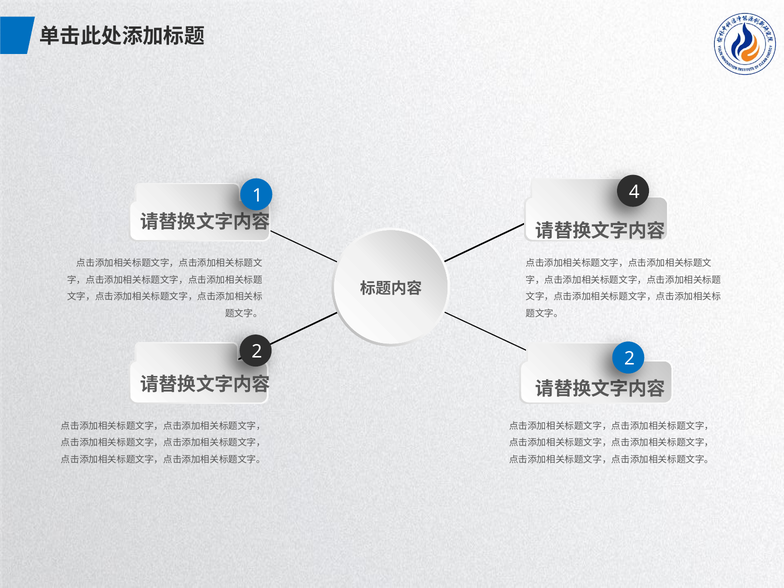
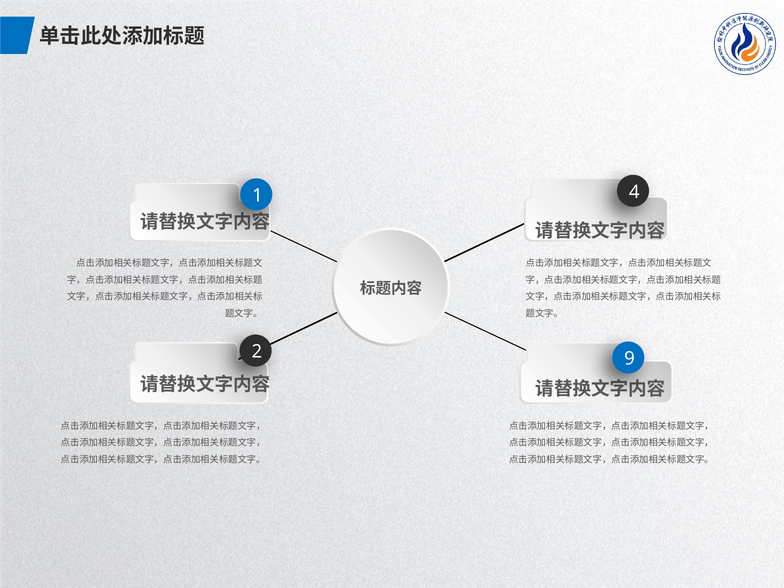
2 2: 2 -> 9 (630, 359)
